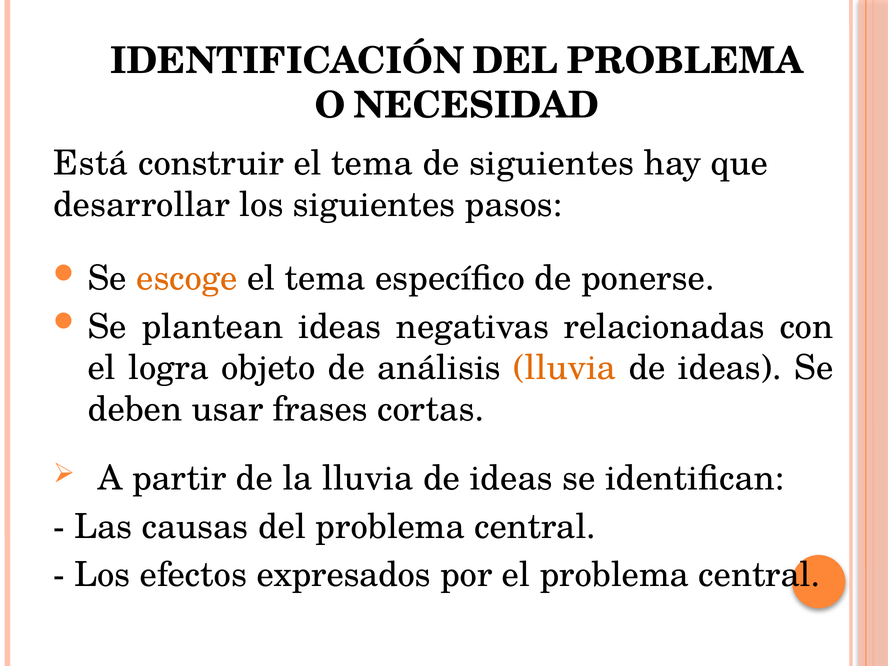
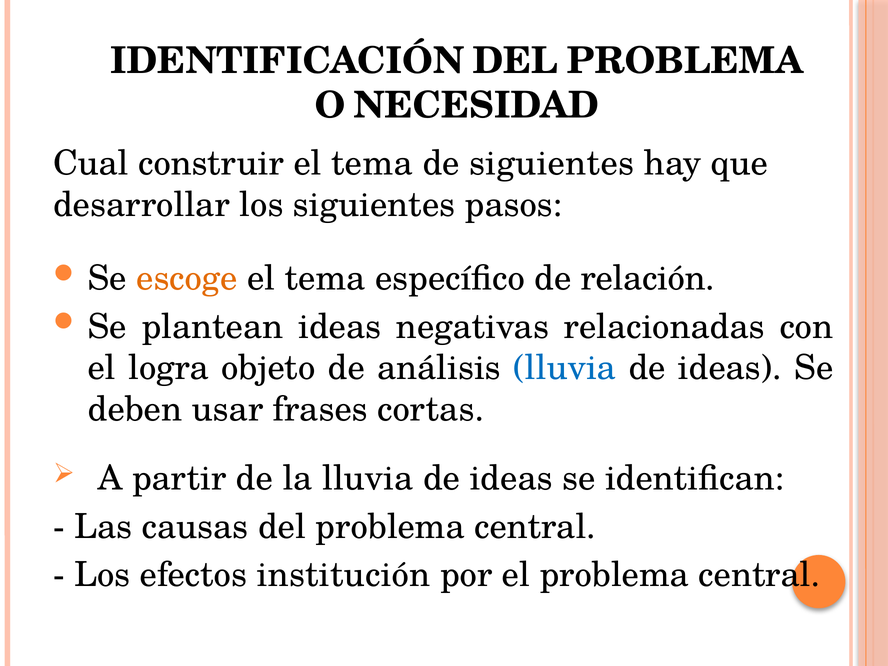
Está: Está -> Cual (91, 164)
ponerse: ponerse -> relación (648, 278)
lluvia colour: orange -> blue (565, 368)
expresados: expresados -> institución (343, 575)
